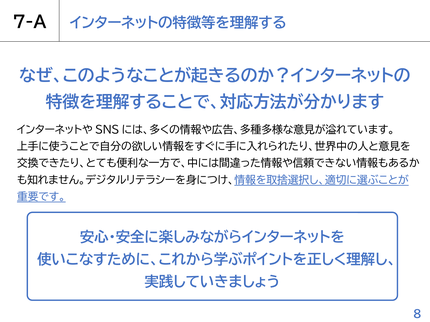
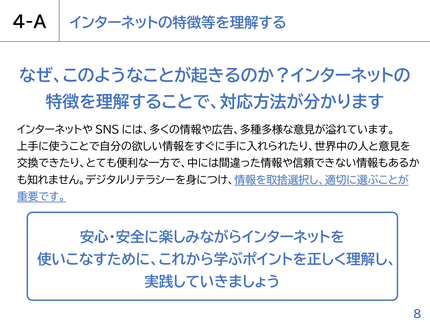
7-A: 7-A -> 4-A (30, 22)
